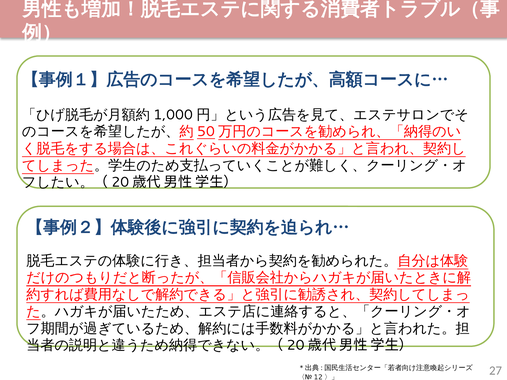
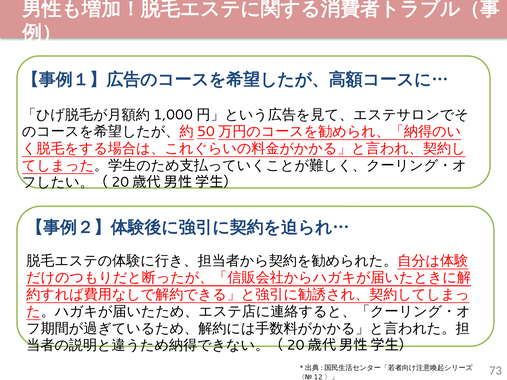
27: 27 -> 73 (496, 371)
